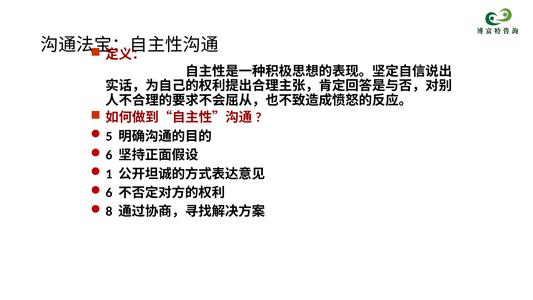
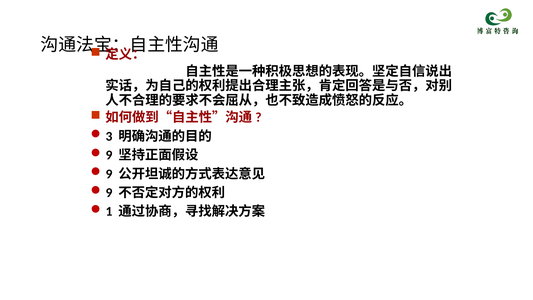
5: 5 -> 3 (109, 136)
6: 6 -> 9 (109, 155)
1: 1 -> 9 (109, 174)
6: 6 -> 9 (109, 193)
8: 8 -> 1 (109, 211)
